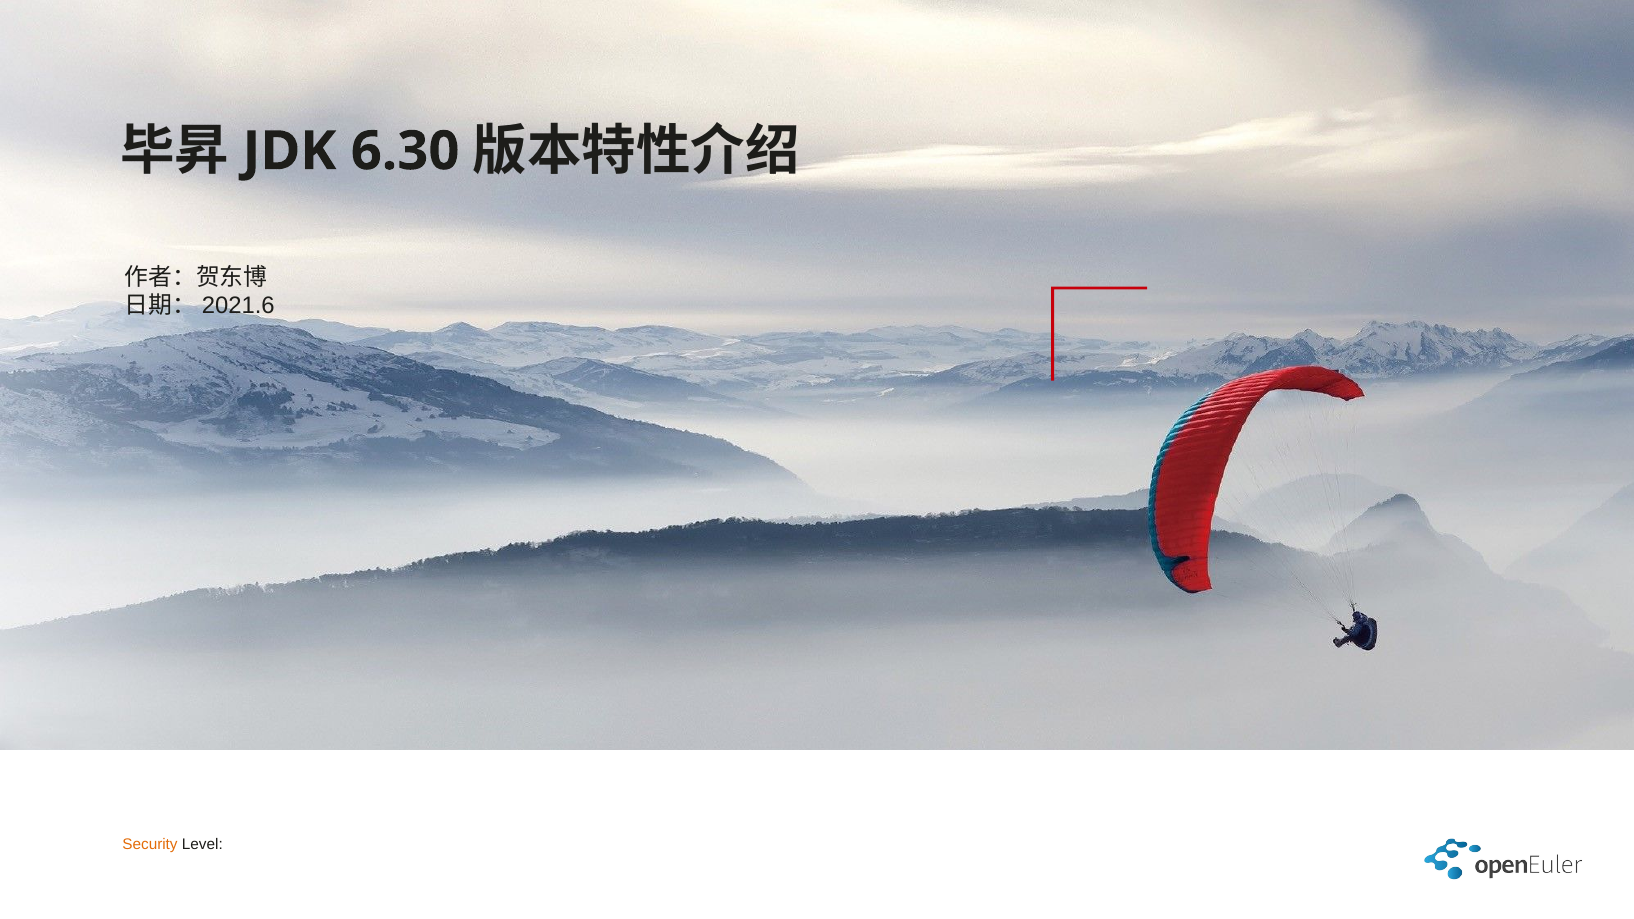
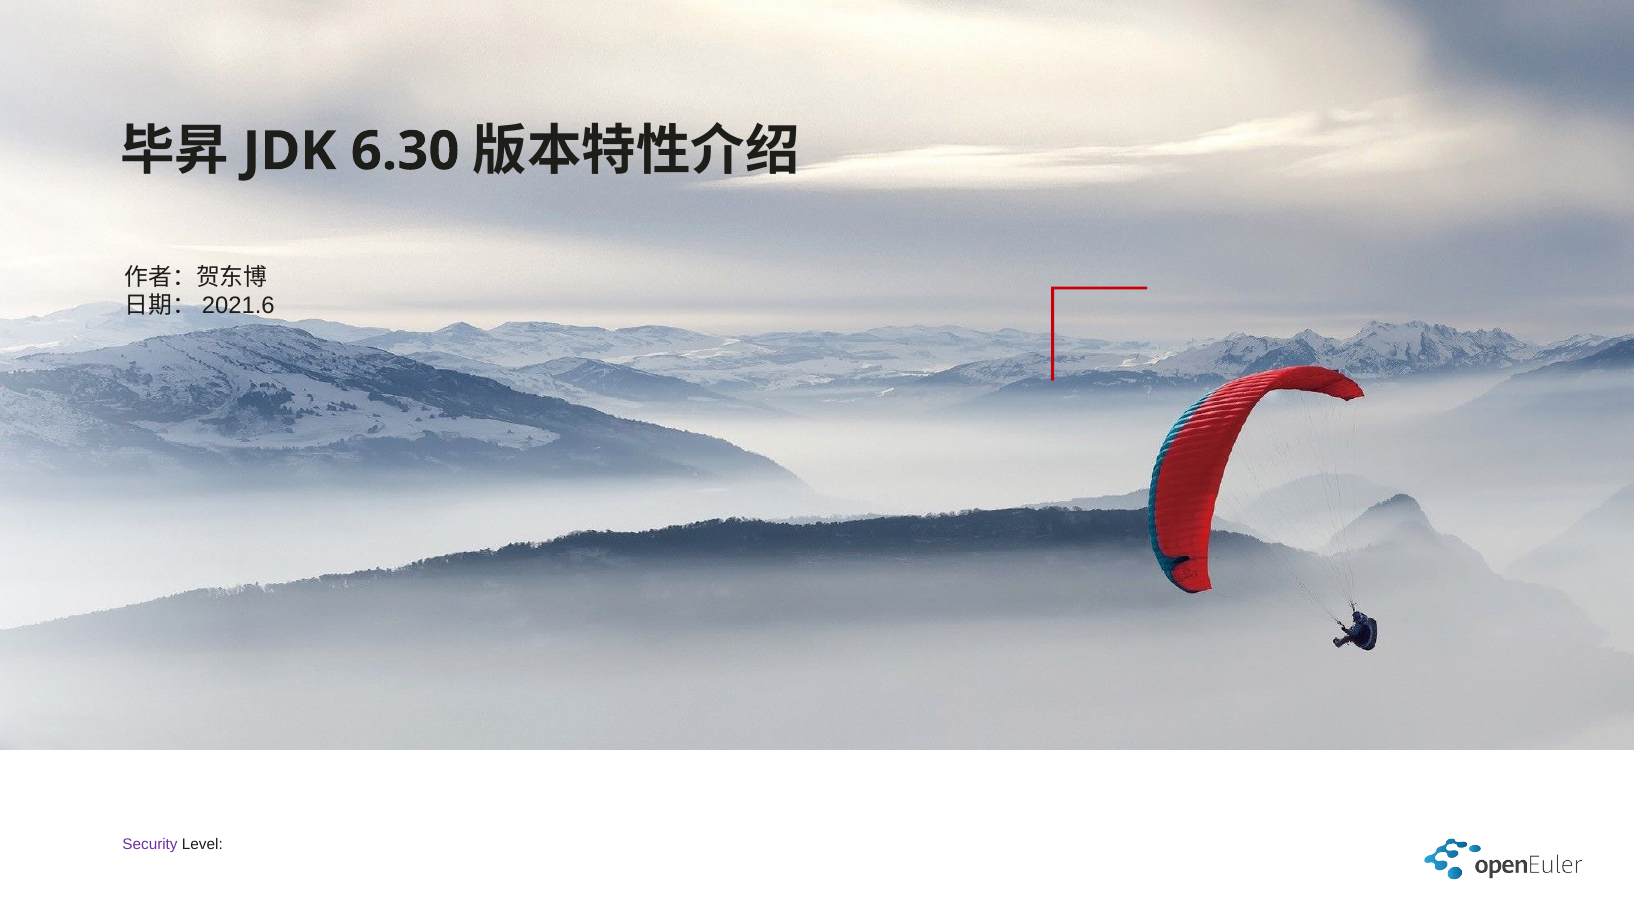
Security colour: orange -> purple (150, 845)
